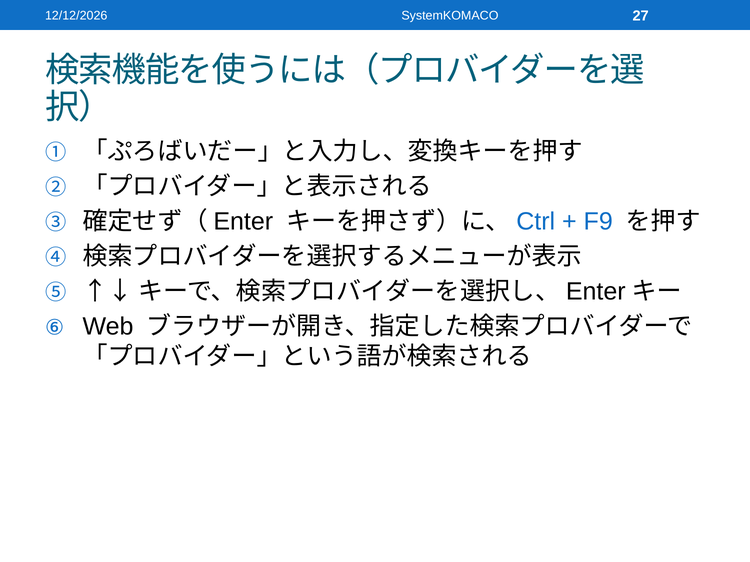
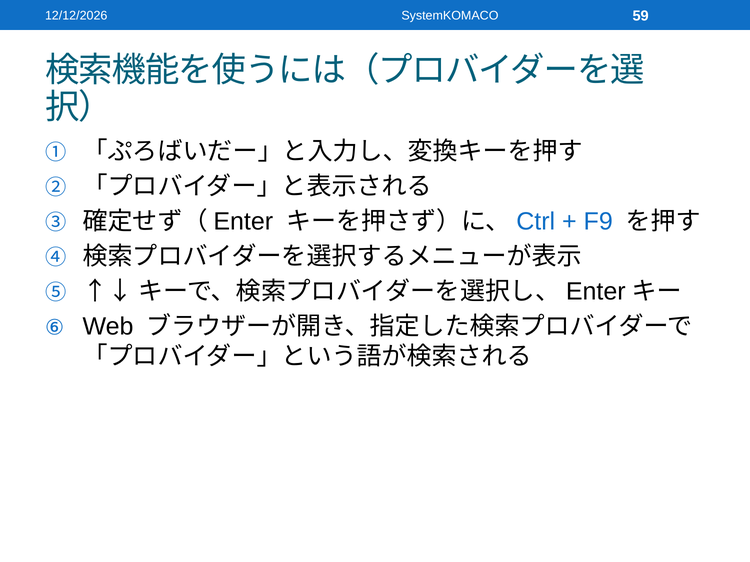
27: 27 -> 59 (641, 16)
